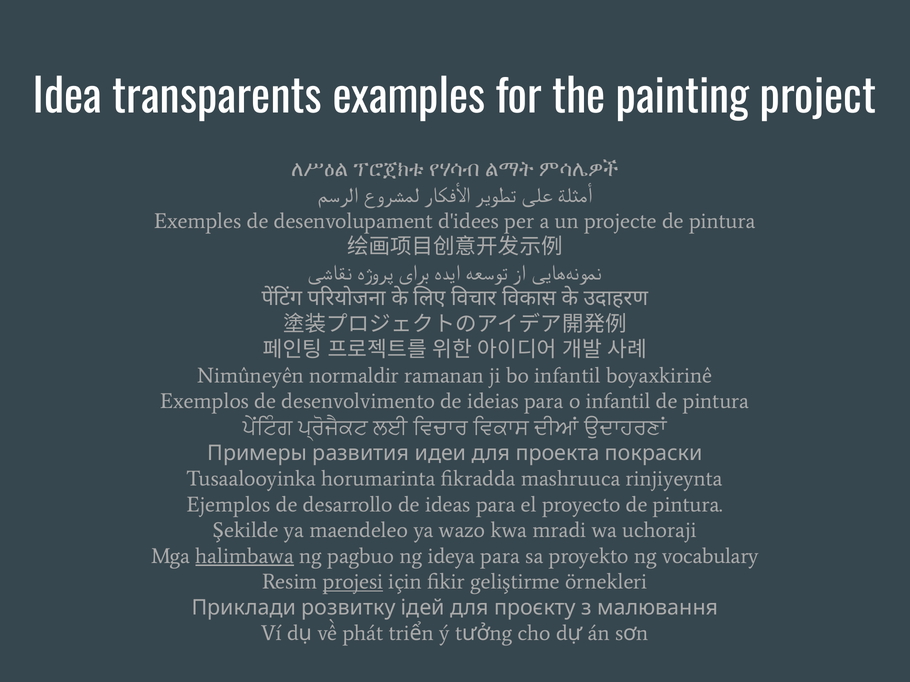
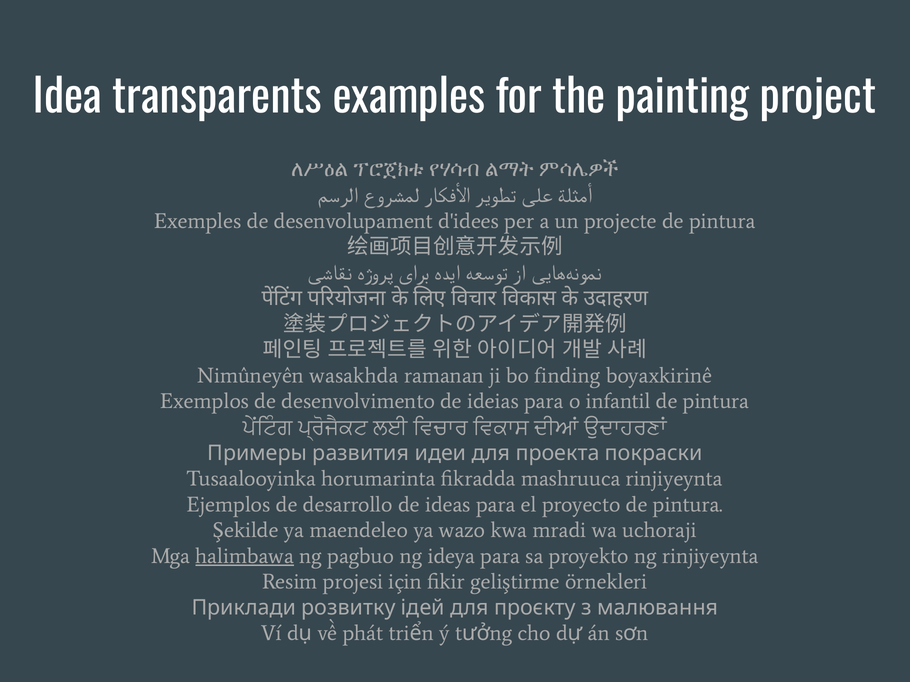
normaldir: normaldir -> wasakhda (354, 376)
bo infantil: infantil -> finding (567, 376)
ng vocabulary: vocabulary -> rinjiyeynta (710, 556)
projesi underline: present -> none (353, 582)
